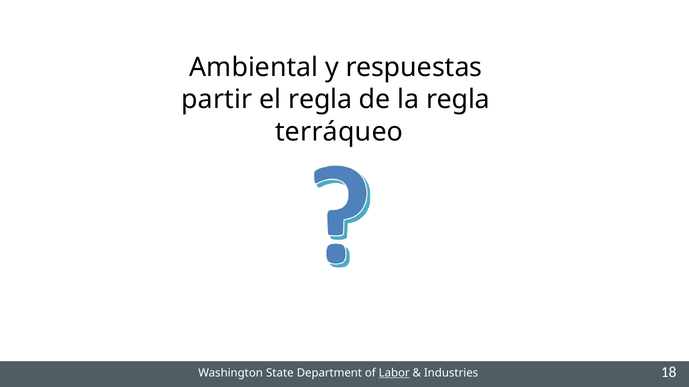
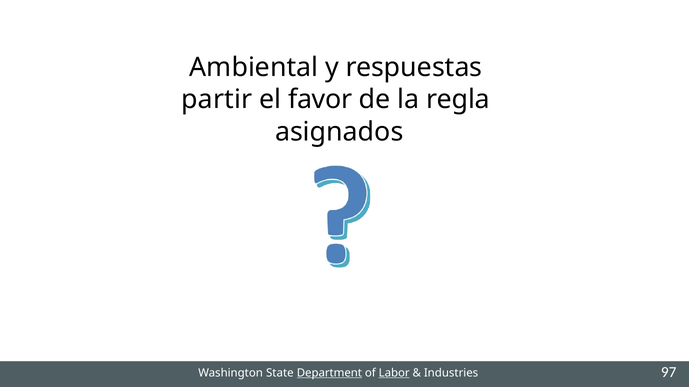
el regla: regla -> favor (320, 100)
terráqueo: terráqueo -> asignados (339, 132)
Department underline: none -> present (329, 373)
18: 18 -> 97 (669, 373)
